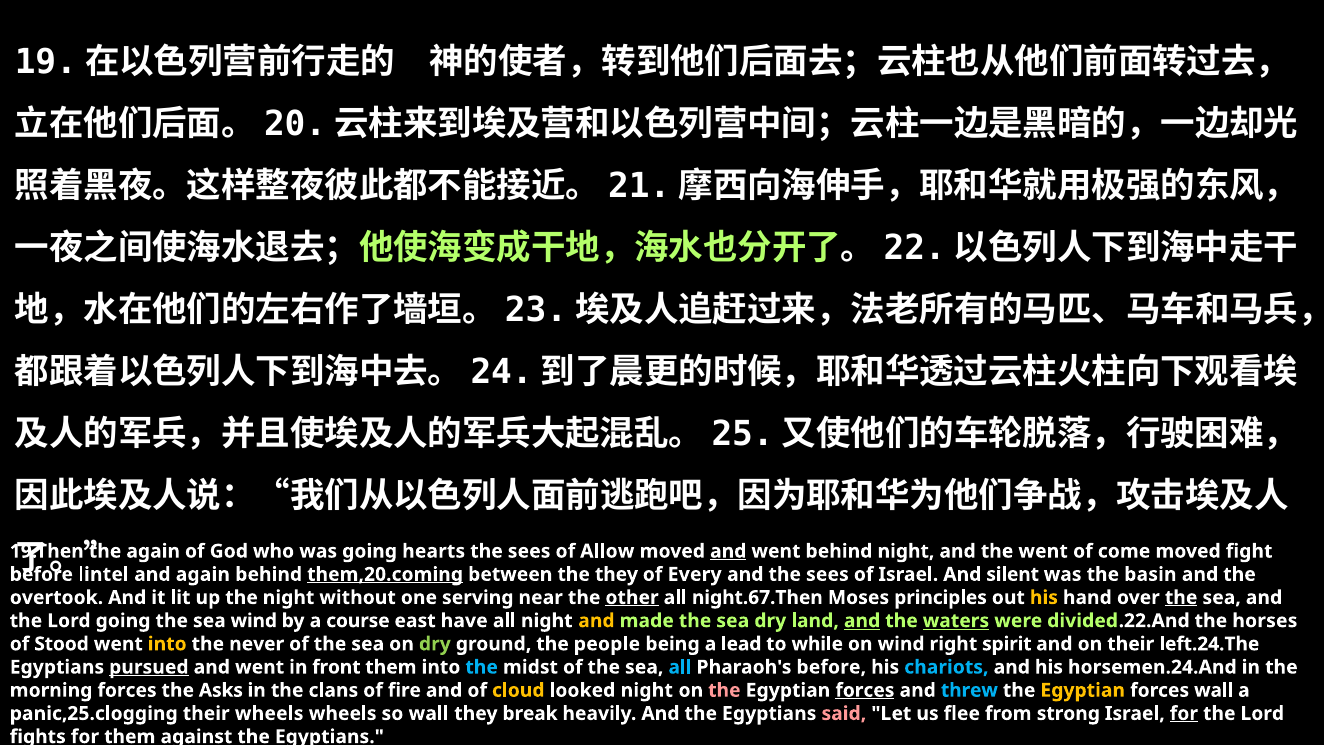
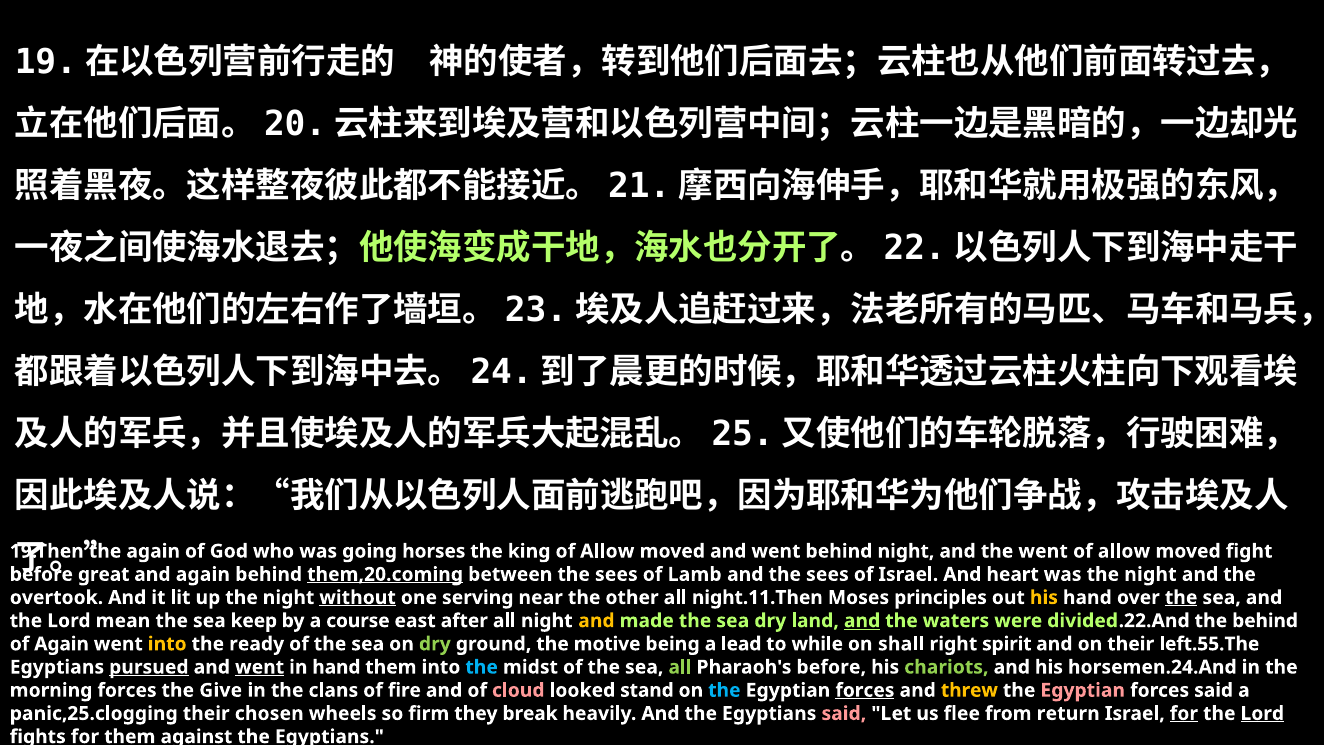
hearts: hearts -> horses (434, 551)
sees: sees -> king (529, 551)
and underline: present -> none (728, 551)
come: come -> allow (1124, 551)
lintel: lintel -> great (104, 574)
between the they: they -> sees (616, 574)
Every: Every -> Lamb (695, 574)
silent: silent -> heart (1013, 574)
was the basin: basin -> night (1150, 574)
without underline: none -> present (358, 597)
other underline: present -> none (632, 597)
night.67.Then: night.67.Then -> night.11.Then (757, 597)
Lord going: going -> mean (123, 621)
sea wind: wind -> keep (254, 621)
have: have -> after (464, 621)
waters underline: present -> none (956, 621)
the horses: horses -> behind (1265, 621)
of Stood: Stood -> Again (62, 644)
never: never -> ready (257, 644)
people: people -> motive (607, 644)
on wind: wind -> shall (901, 644)
left.24.The: left.24.The -> left.55.The (1209, 644)
went underline: none -> present (260, 667)
in front: front -> hand (336, 667)
all colour: light blue -> light green (680, 667)
chariots colour: light blue -> light green (946, 667)
Asks: Asks -> Give (221, 690)
cloud colour: yellow -> pink (518, 690)
looked night: night -> stand (647, 690)
the colour: pink -> light blue (724, 690)
threw colour: light blue -> yellow (969, 690)
Egyptian colour: yellow -> pink (1083, 690)
forces wall: wall -> said (1214, 690)
their wheels: wheels -> chosen (269, 713)
so wall: wall -> firm (429, 713)
strong: strong -> return (1068, 713)
Lord underline: none -> present (1262, 713)
